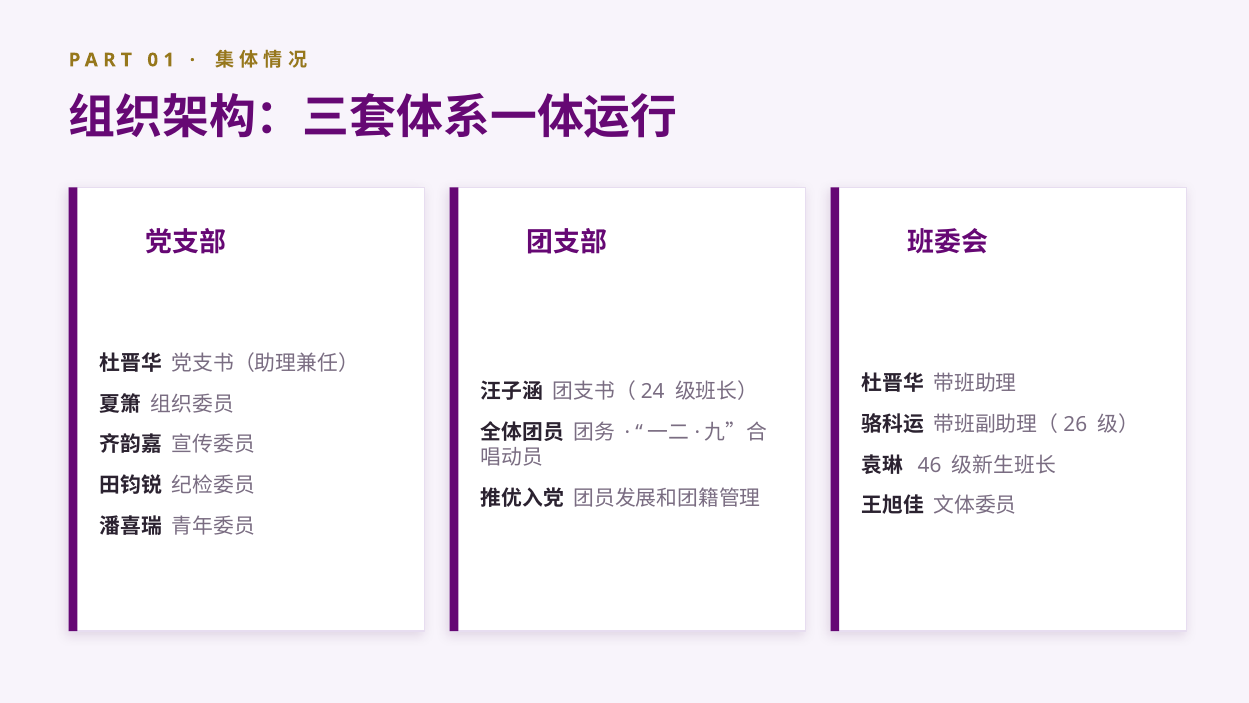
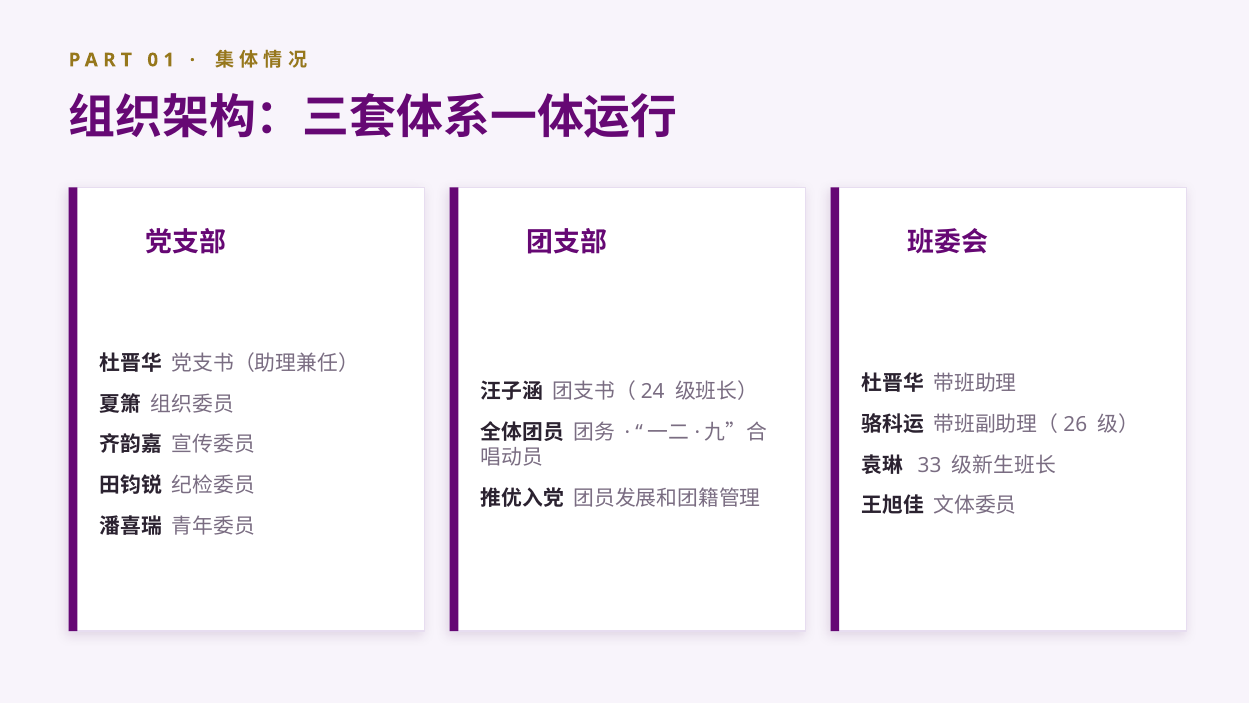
46: 46 -> 33 (930, 465)
